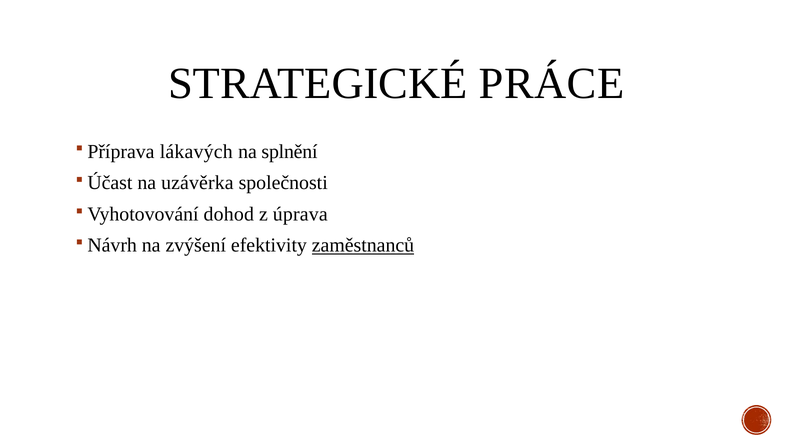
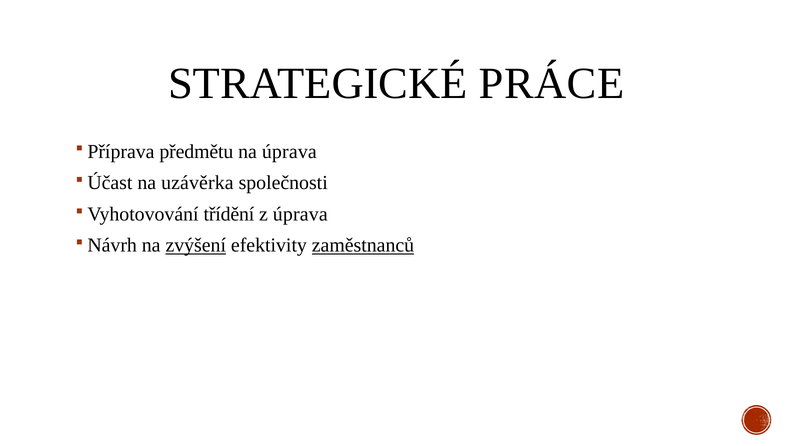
lákavých: lákavých -> předmětu (196, 152)
na splnění: splnění -> úprava (289, 152)
dohod: dohod -> třídění (229, 214)
zvýšení underline: none -> present (196, 245)
